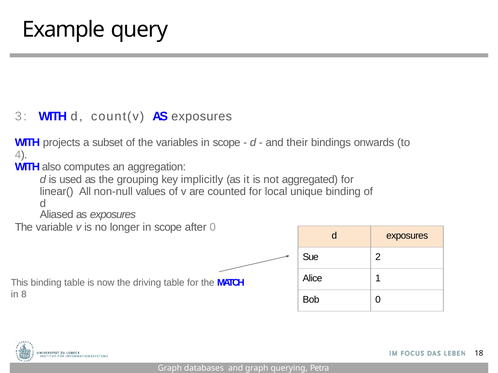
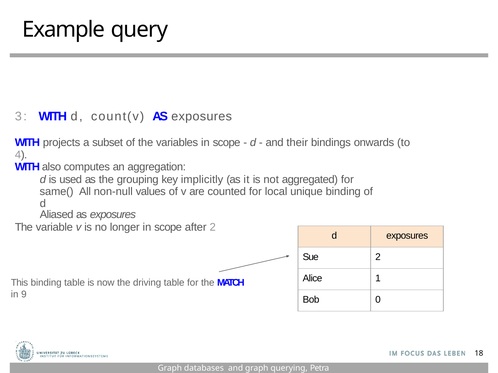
linear(: linear( -> same( (57, 192)
after 0: 0 -> 2 (213, 227)
8: 8 -> 9 (24, 295)
